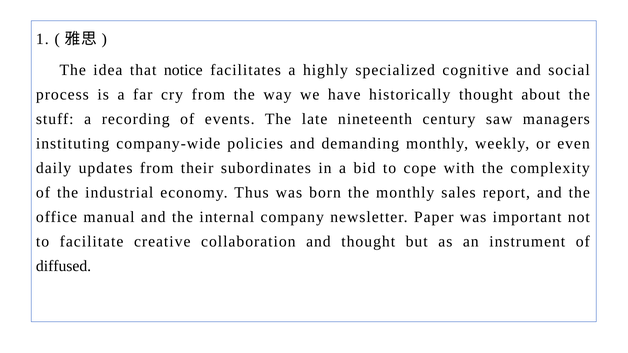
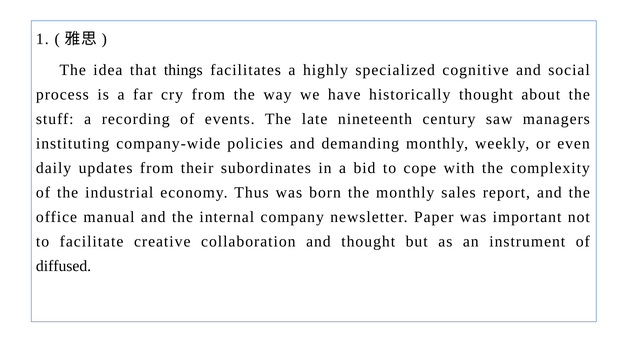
notice: notice -> things (183, 70)
